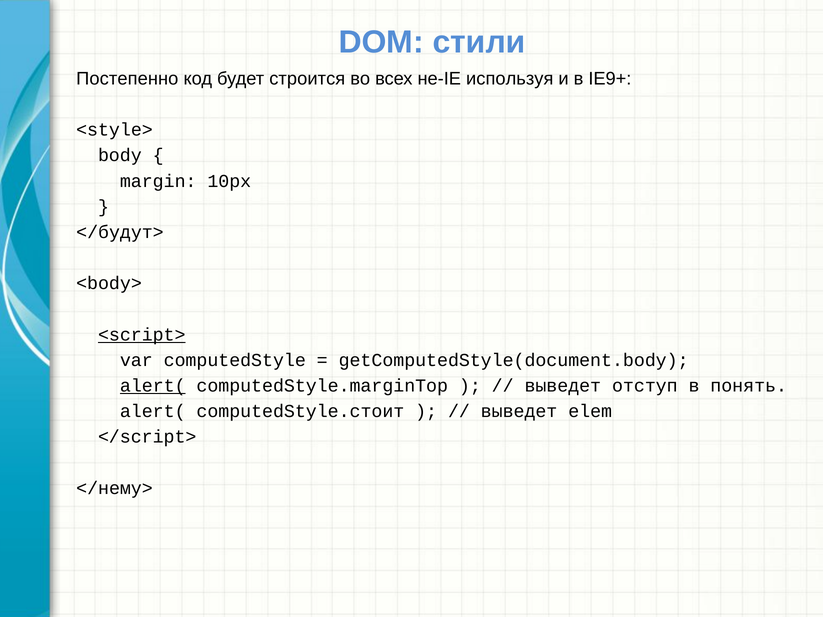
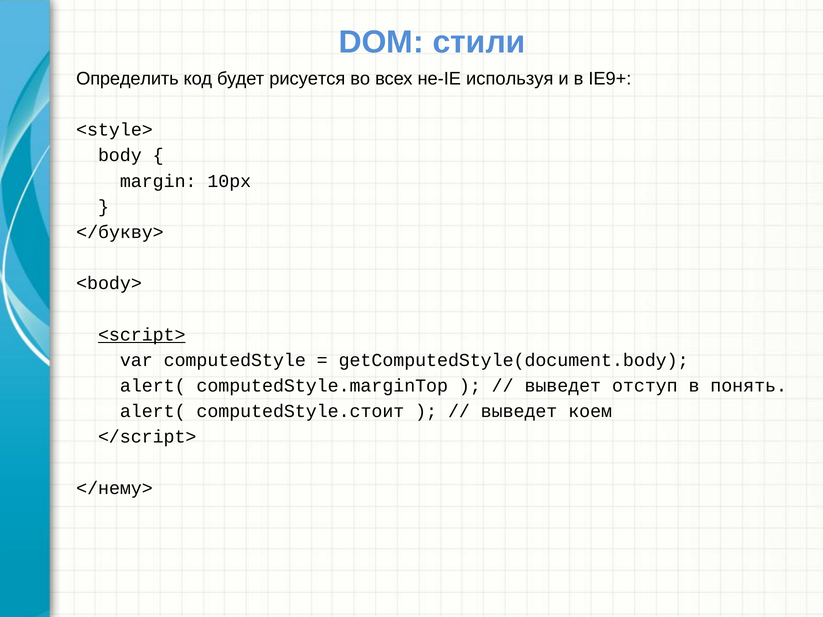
Постепенно: Постепенно -> Определить (127, 79)
строится: строится -> рисуется (307, 79)
</будут>: </будут> -> </букву> (120, 232)
alert( underline: present -> none (153, 386)
elem: elem -> коем (590, 411)
